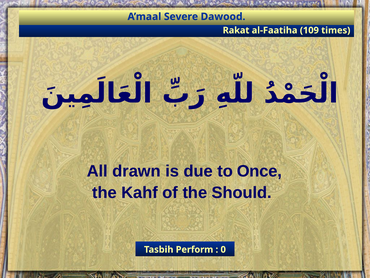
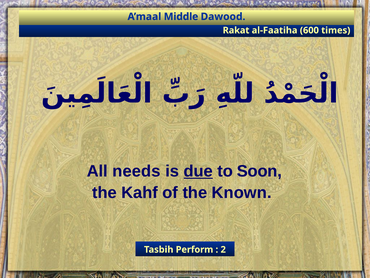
Severe: Severe -> Middle (181, 17)
109: 109 -> 600 (309, 30)
drawn: drawn -> needs (136, 171)
due underline: none -> present (198, 171)
Once: Once -> Soon (259, 171)
Should: Should -> Known (242, 192)
0: 0 -> 2 (223, 249)
